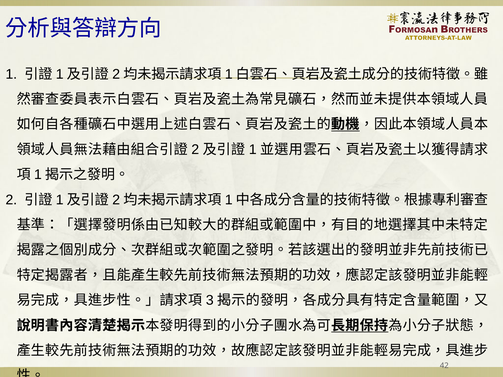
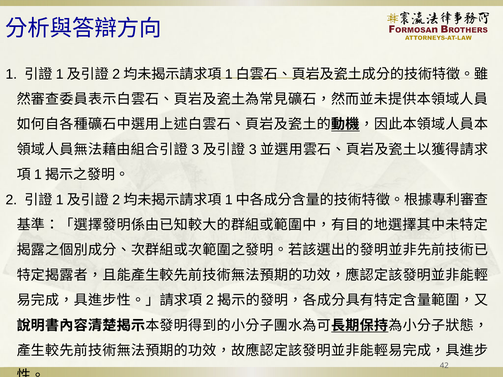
2: 2 -> 3 (195, 150)
1: 1 -> 3 (253, 150)
3: 3 -> 2 (210, 300)
